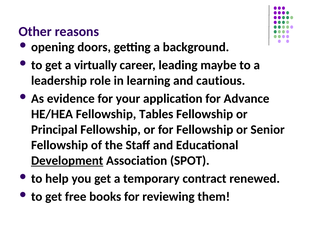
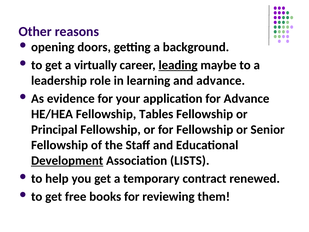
leading underline: none -> present (178, 65)
and cautious: cautious -> advance (221, 81)
SPOT: SPOT -> LISTS (190, 160)
